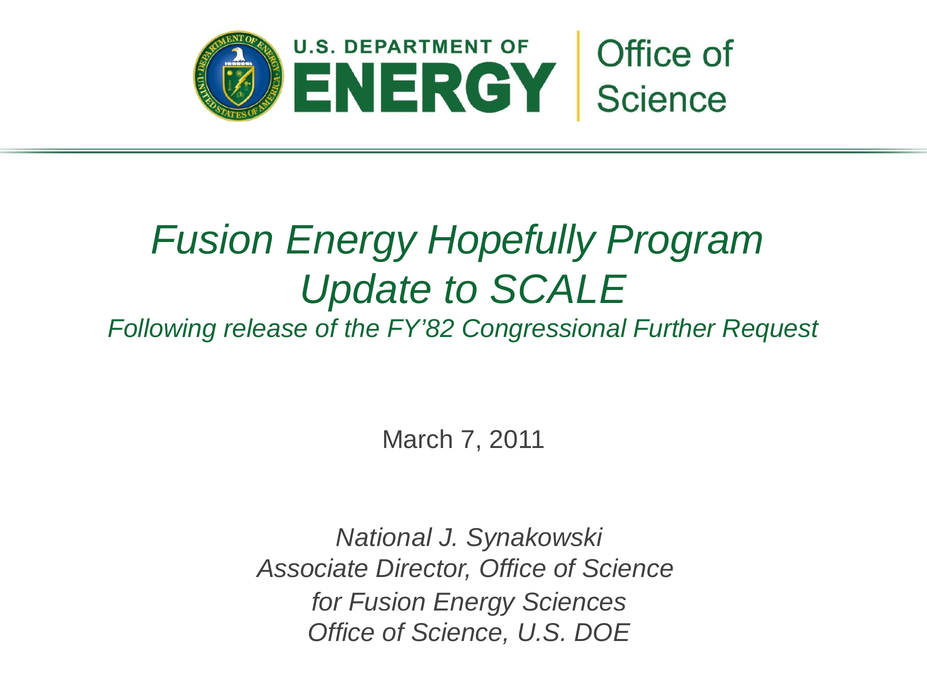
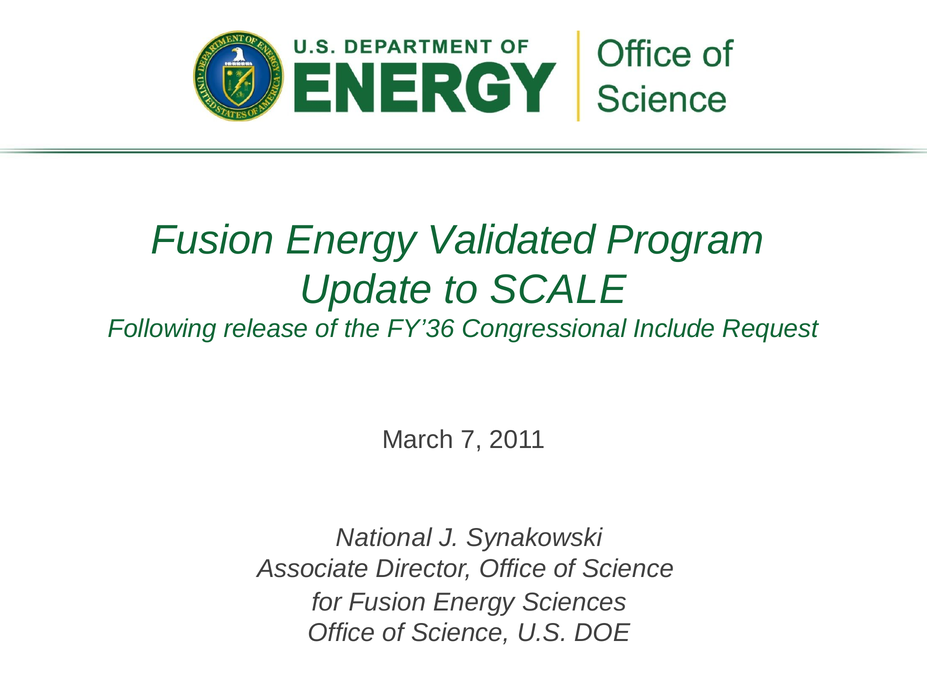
Hopefully: Hopefully -> Validated (511, 240)
FY’82: FY’82 -> FY’36 (421, 329)
Further: Further -> Include (674, 329)
